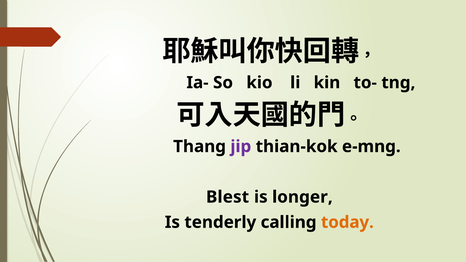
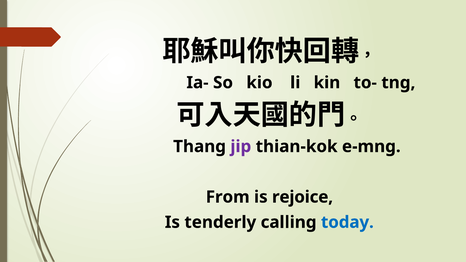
Blest: Blest -> From (228, 197)
longer: longer -> rejoice (303, 197)
today colour: orange -> blue (347, 222)
